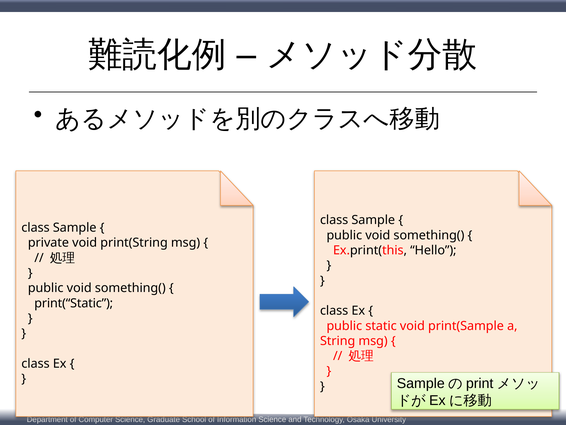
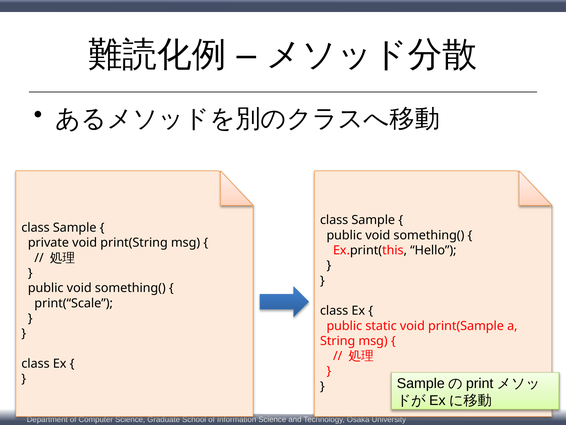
print(“Static: print(“Static -> print(“Scale (74, 303)
